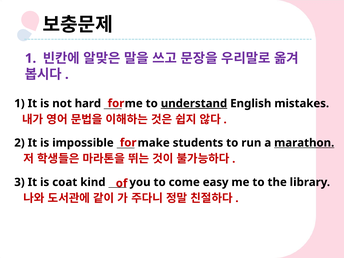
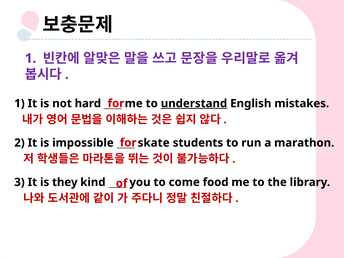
make: make -> skate (154, 143)
marathon underline: present -> none (304, 143)
coat: coat -> they (65, 182)
easy: easy -> food (216, 182)
